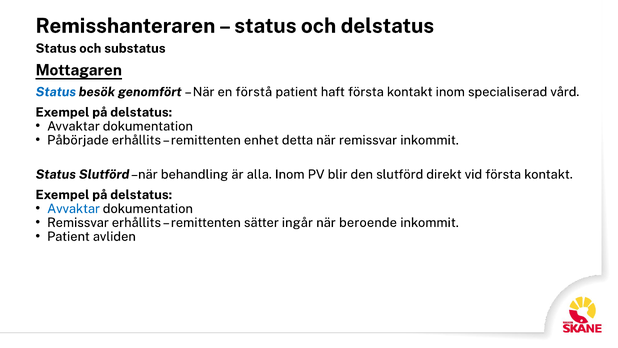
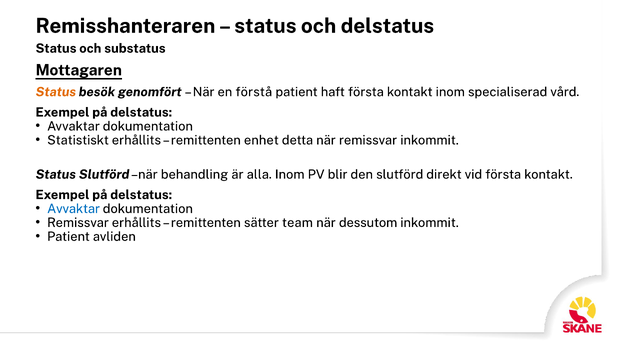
Status colour: blue -> orange (56, 92)
Påbörjade: Påbörjade -> Statistiskt (78, 140)
ingår: ingår -> team (297, 222)
beroende: beroende -> dessutom (368, 222)
